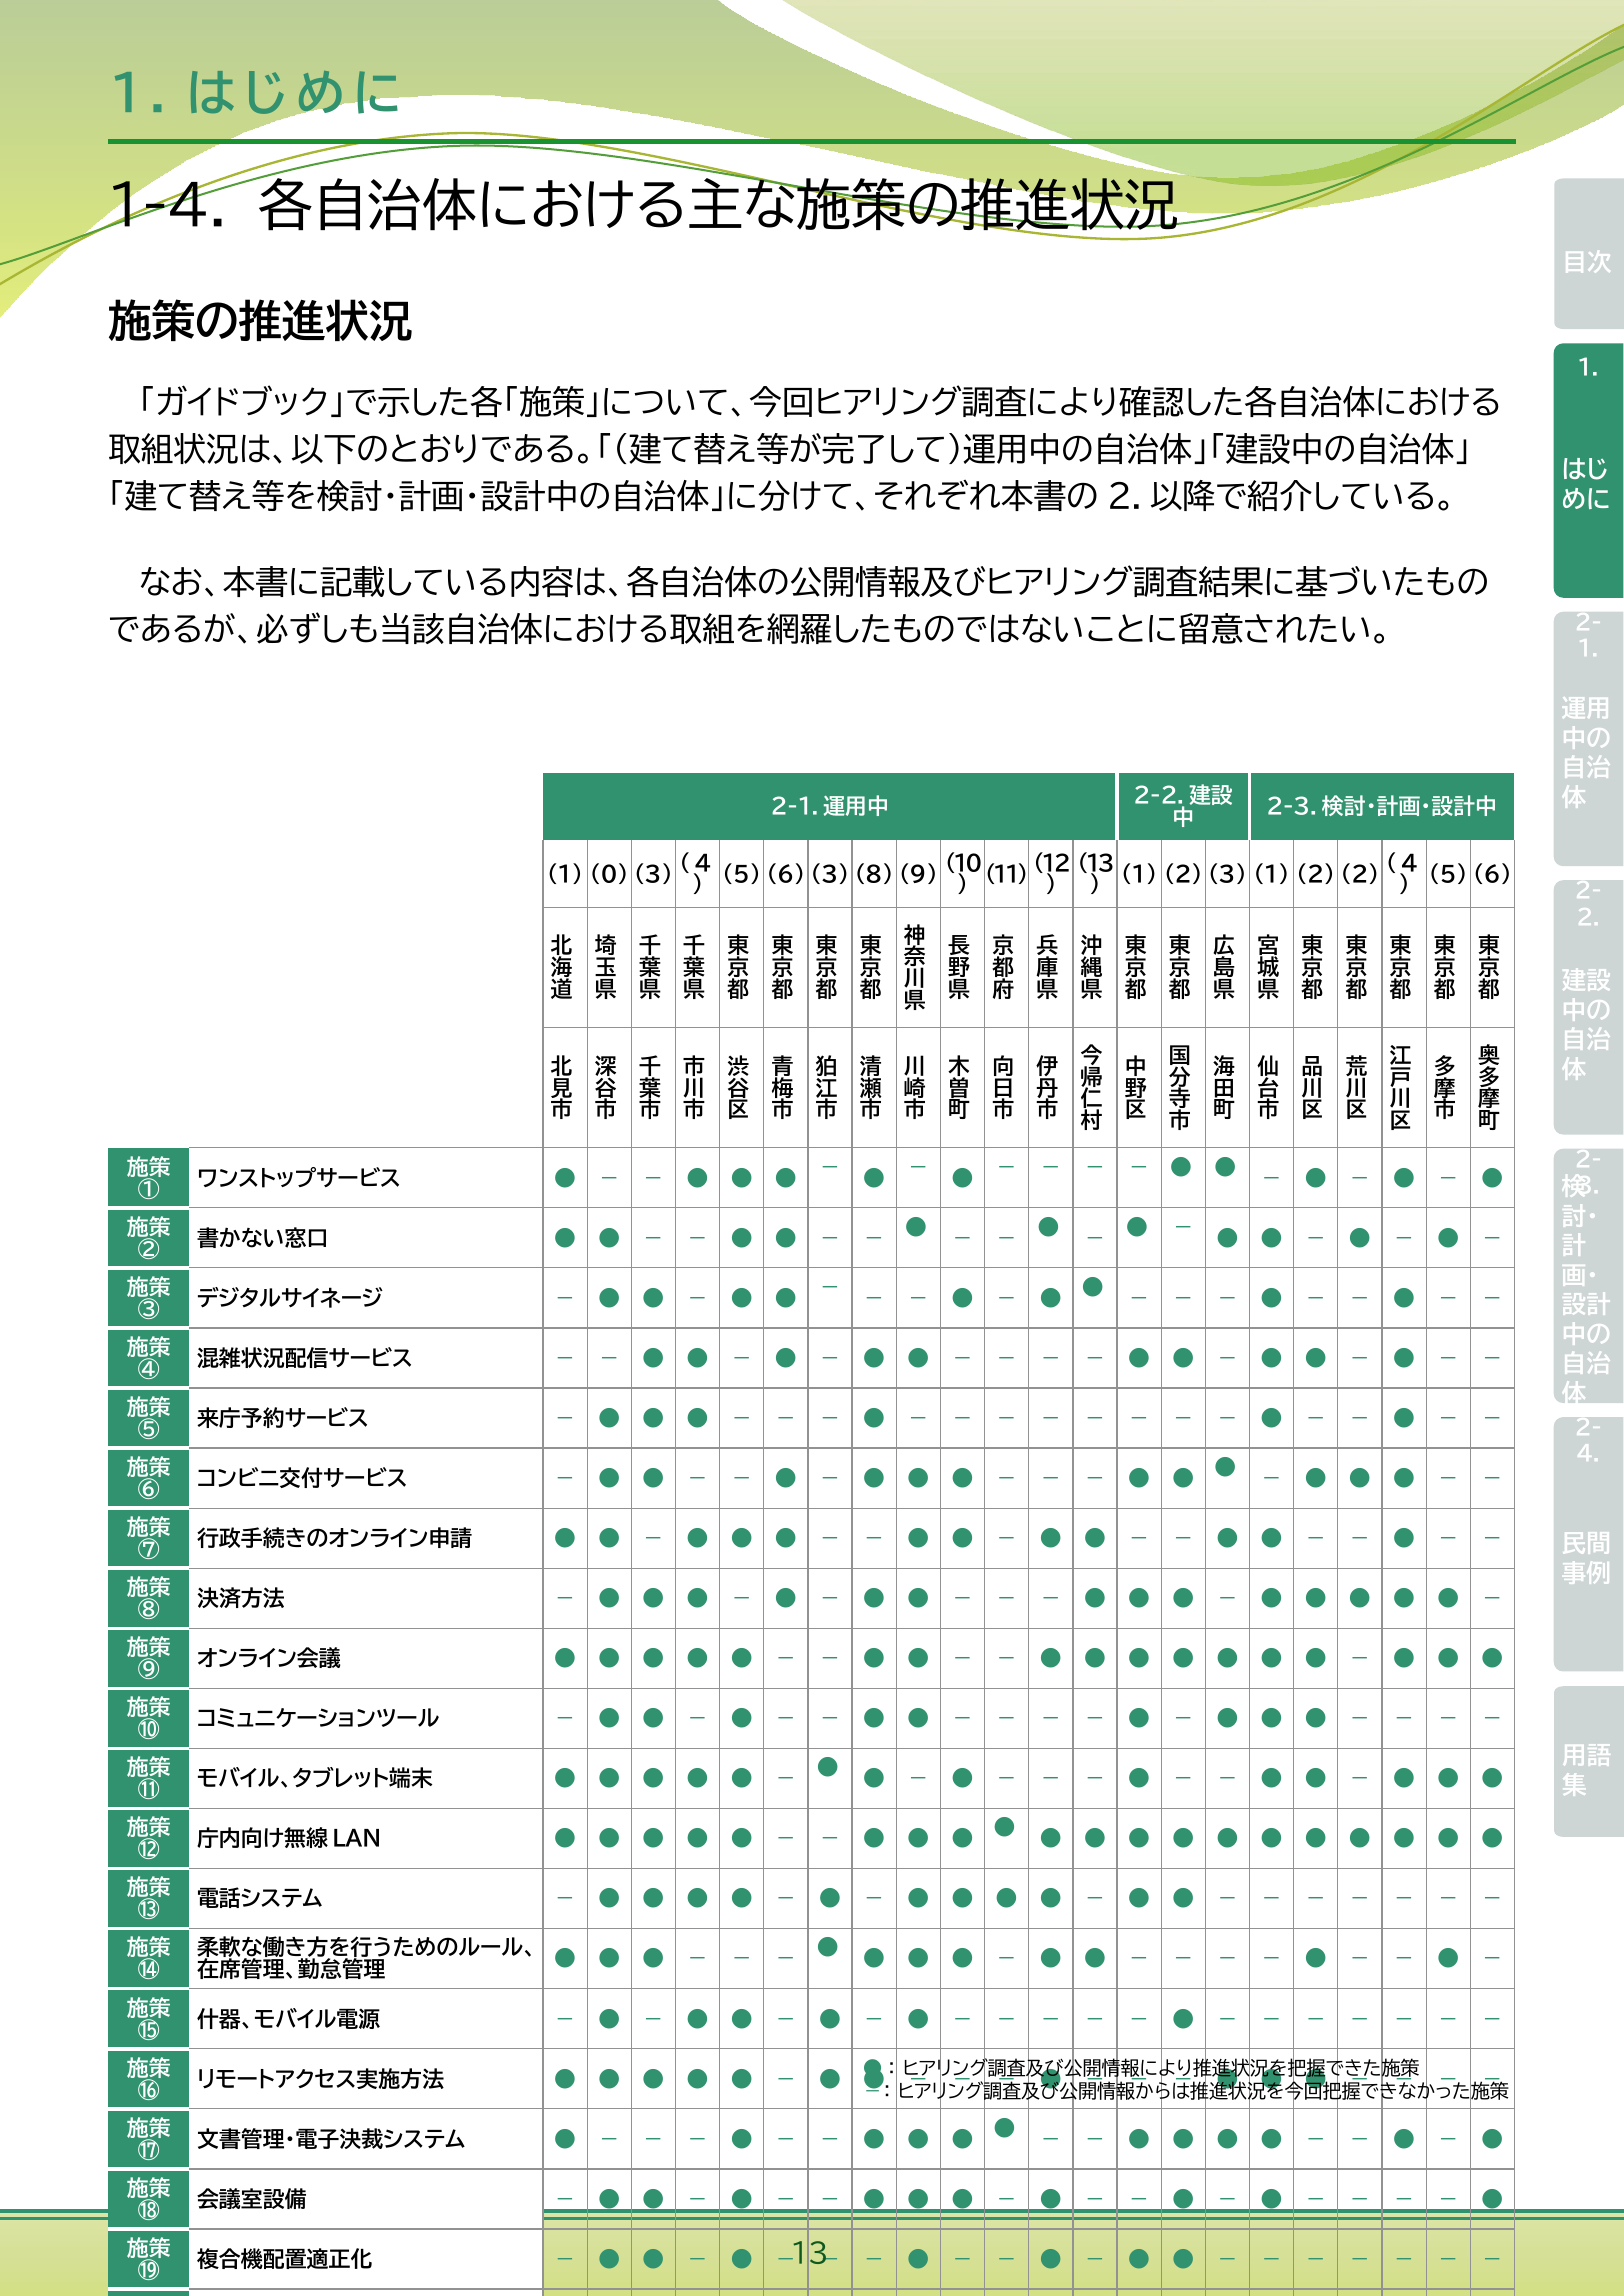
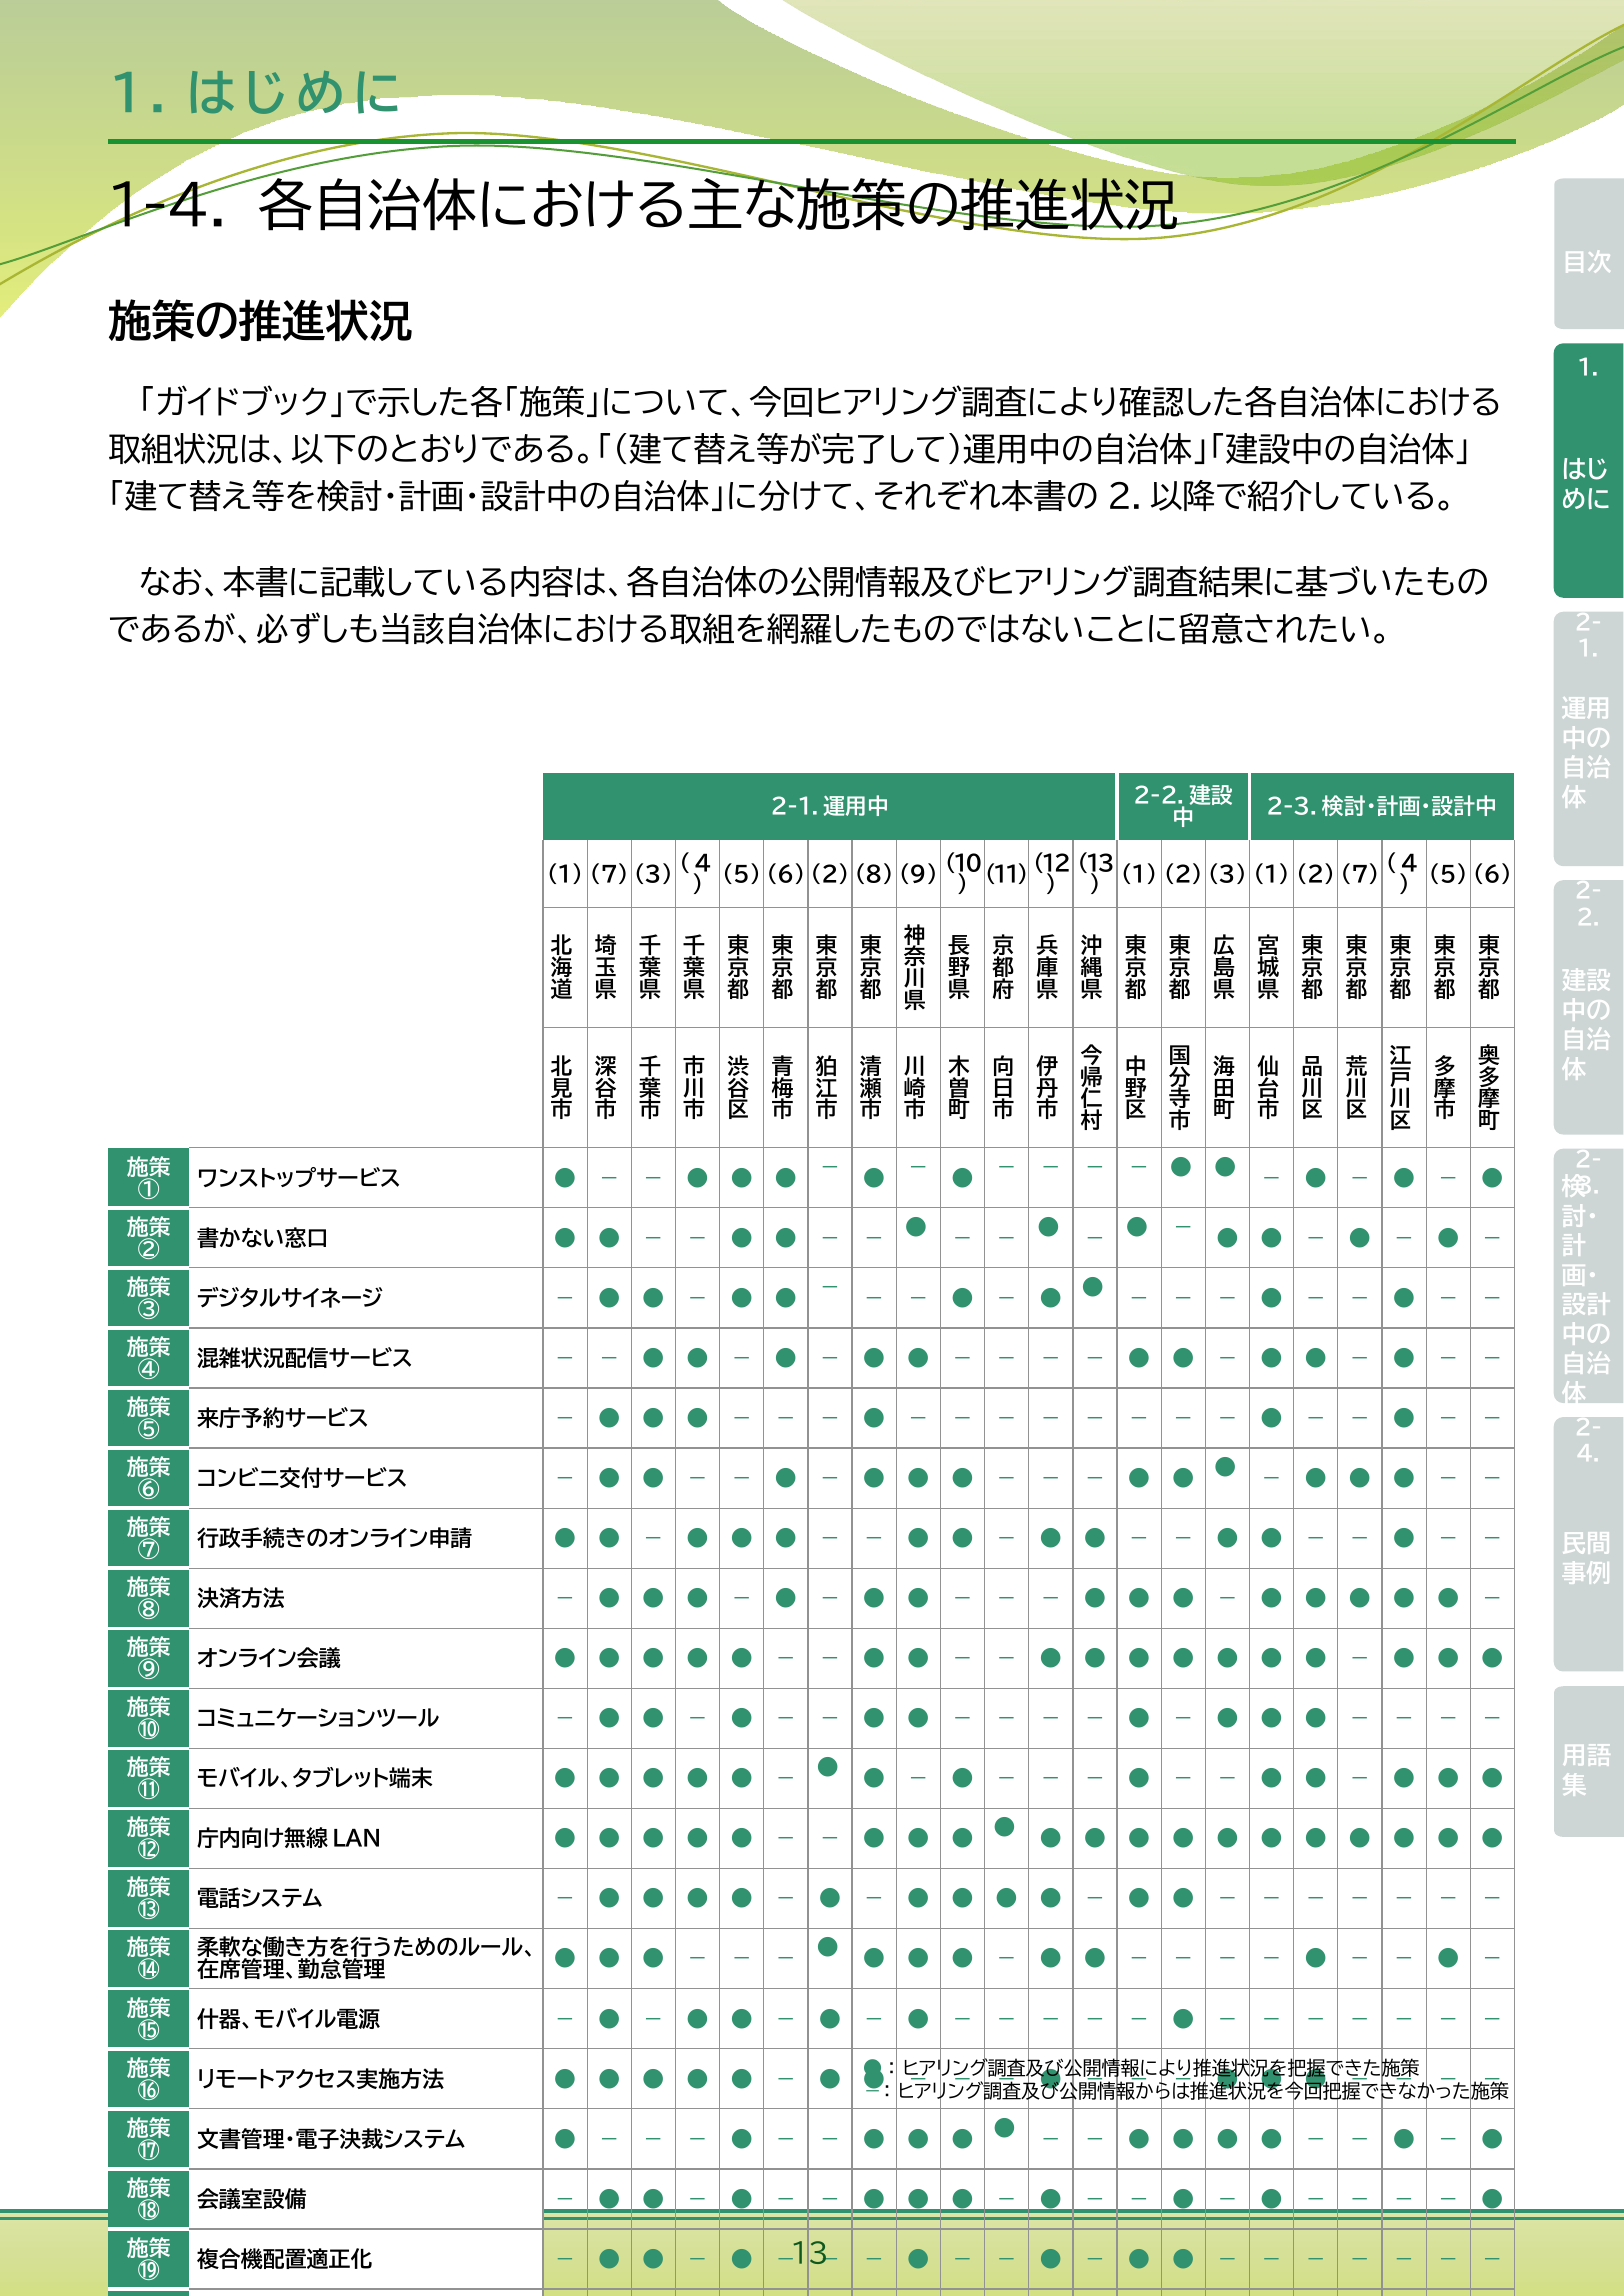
1 0: 0 -> 7 (609, 875)
6 3: 3 -> 2 (830, 875)
2 2: 2 -> 7 (1360, 875)
